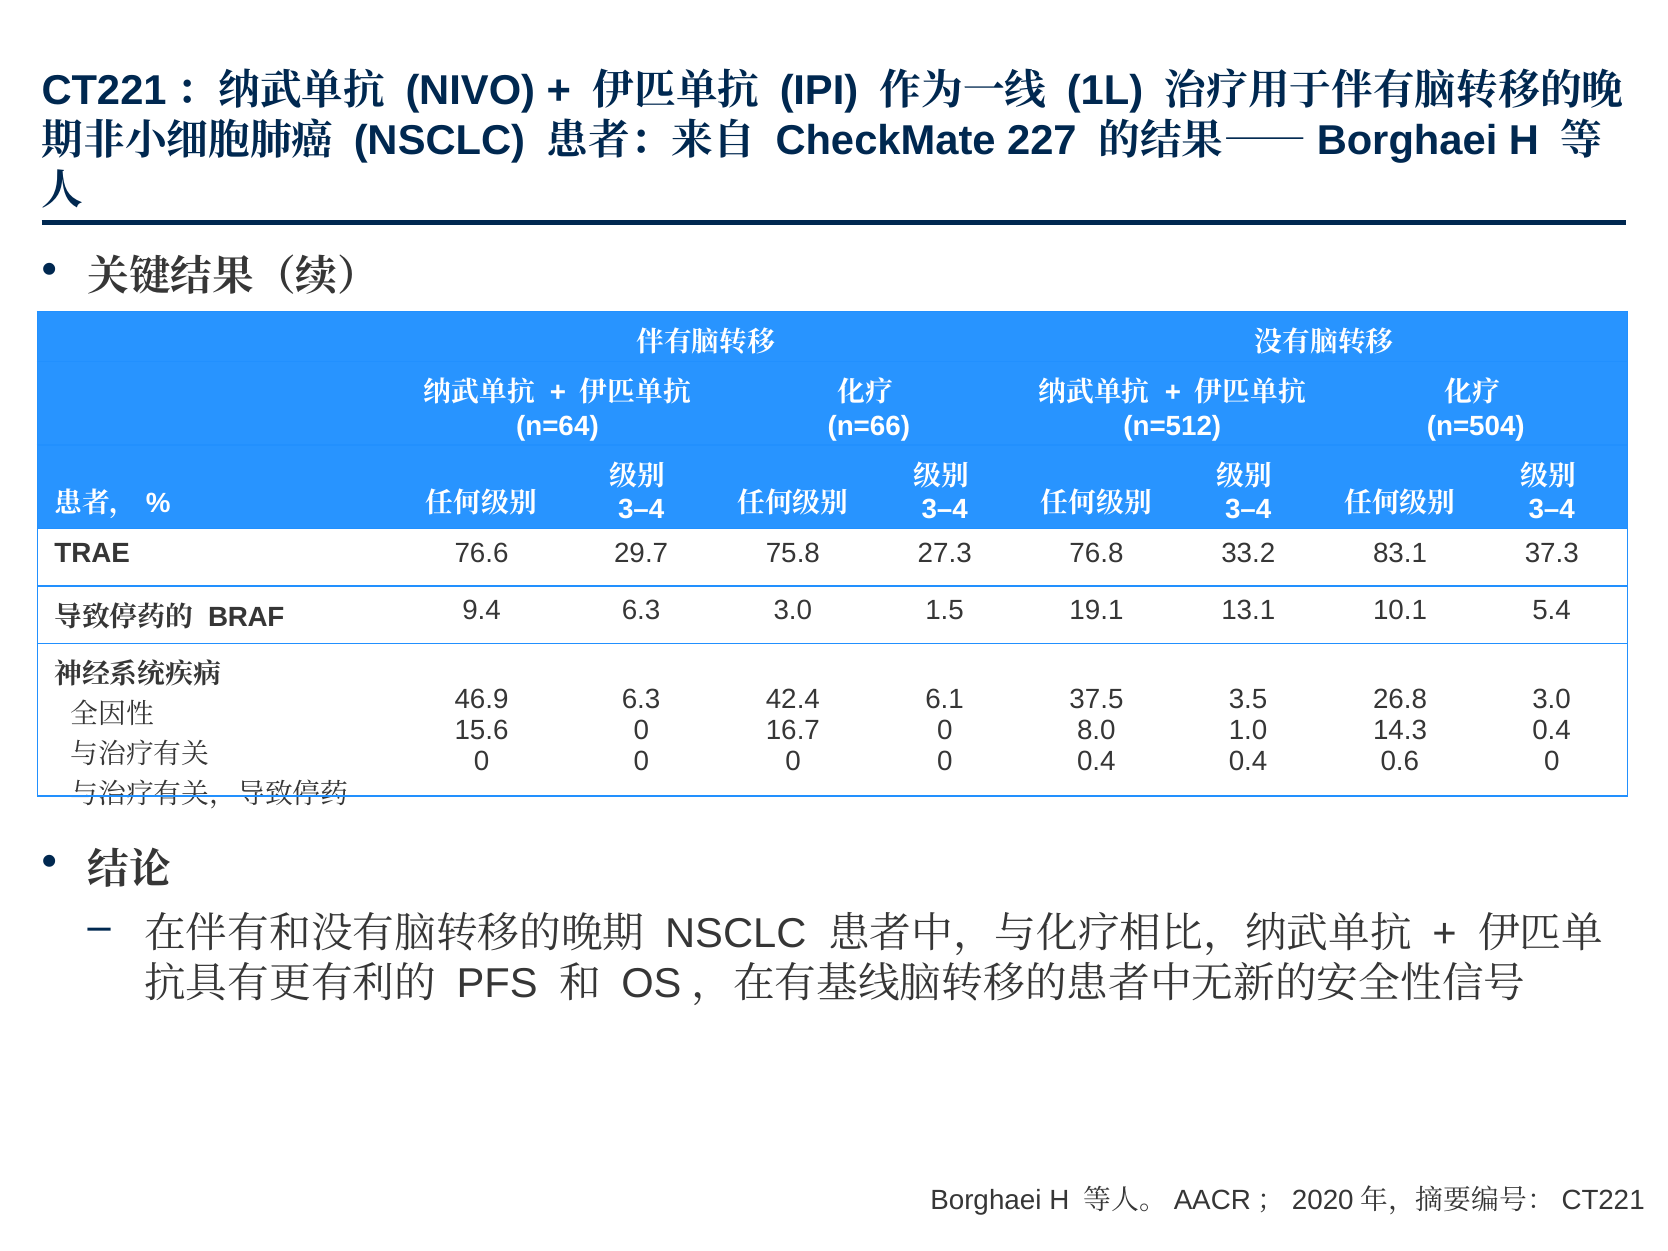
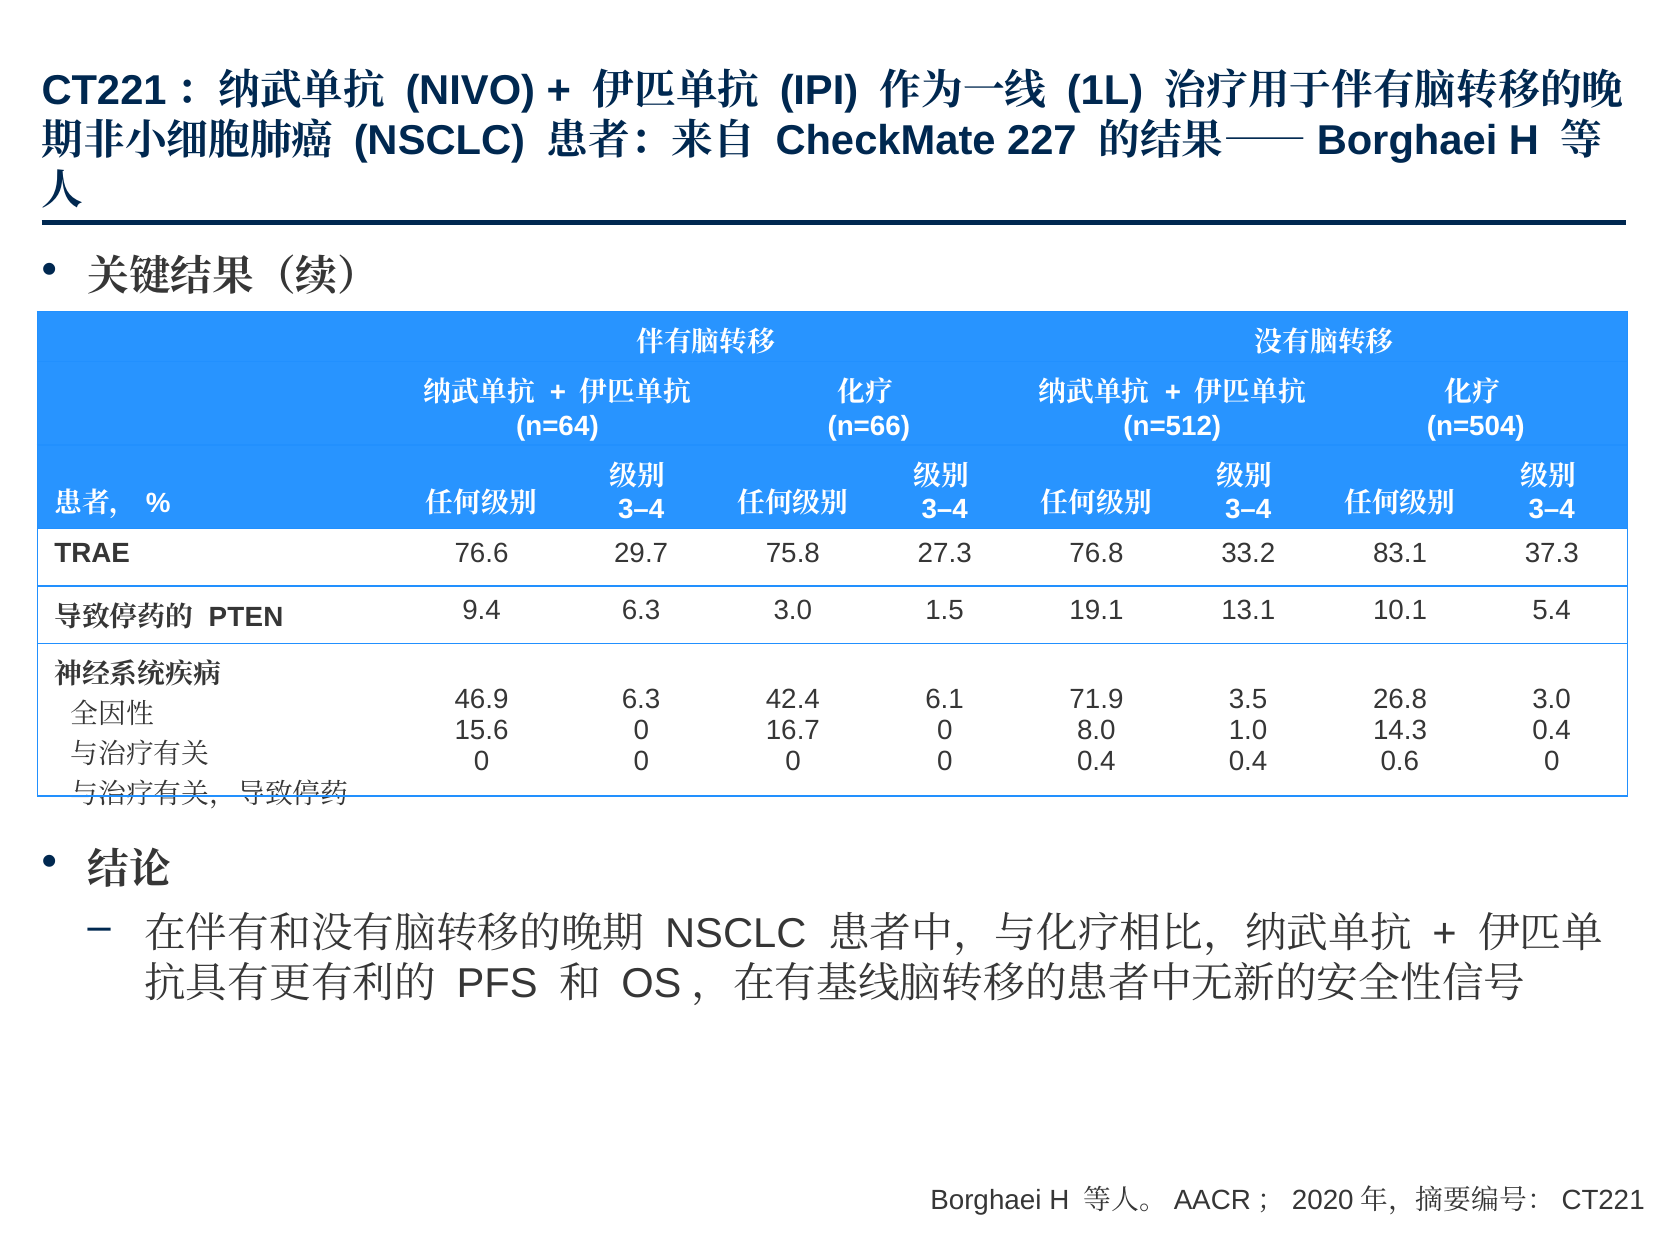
BRAF: BRAF -> PTEN (246, 617)
37.5: 37.5 -> 71.9 (1096, 699)
